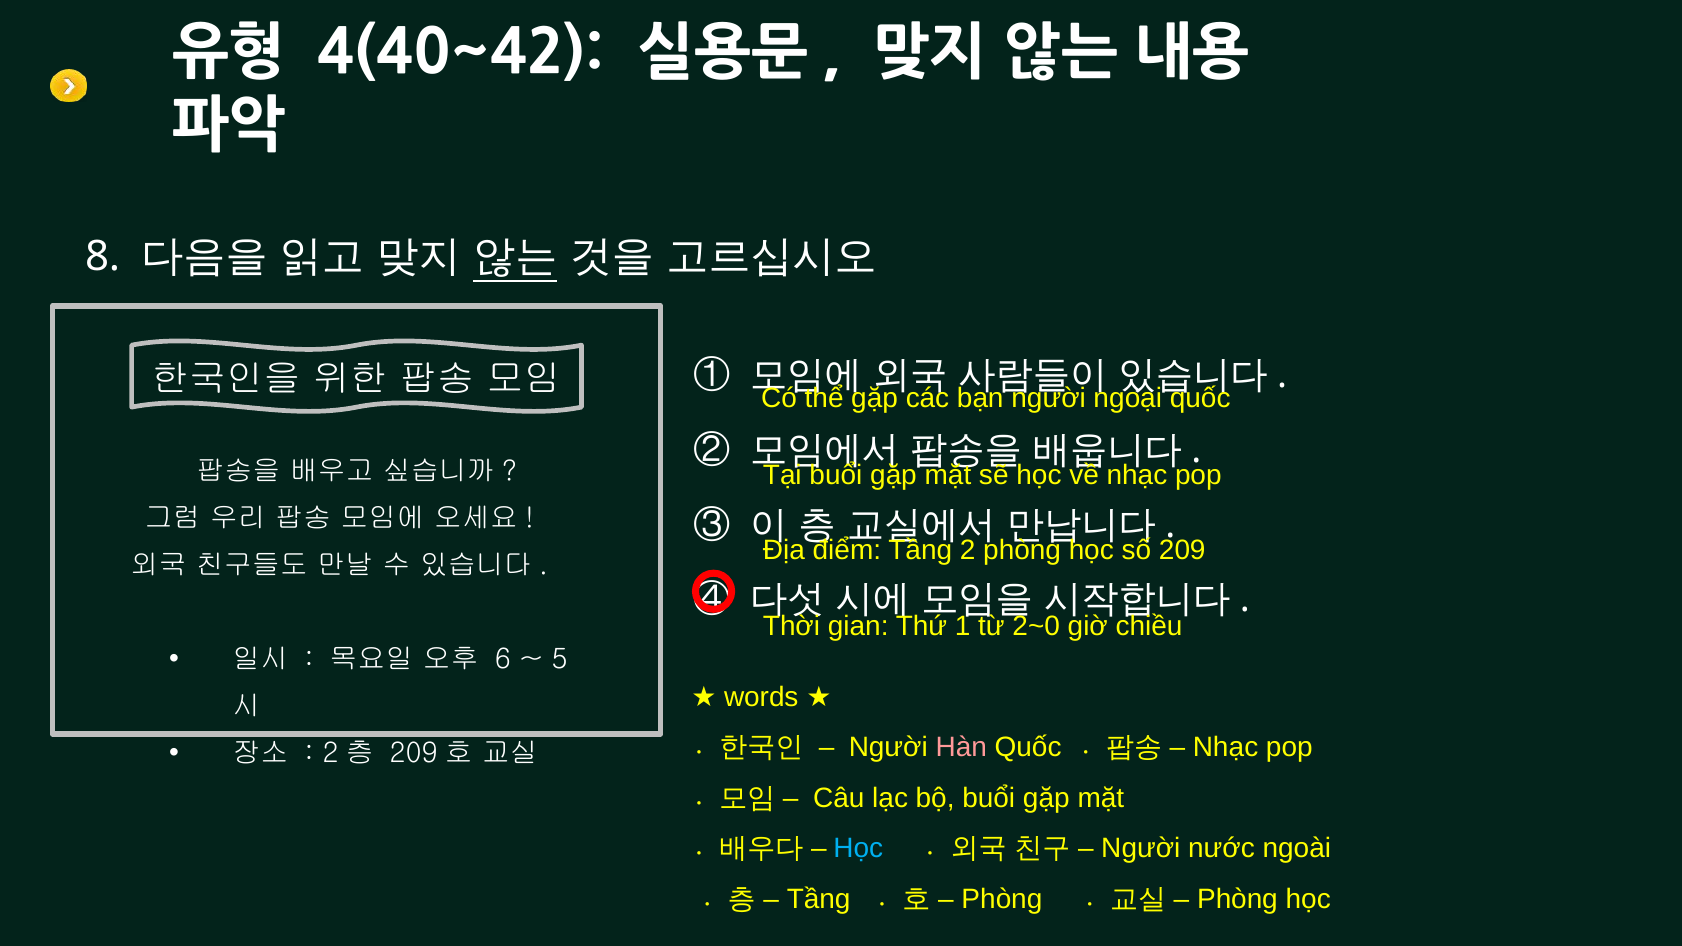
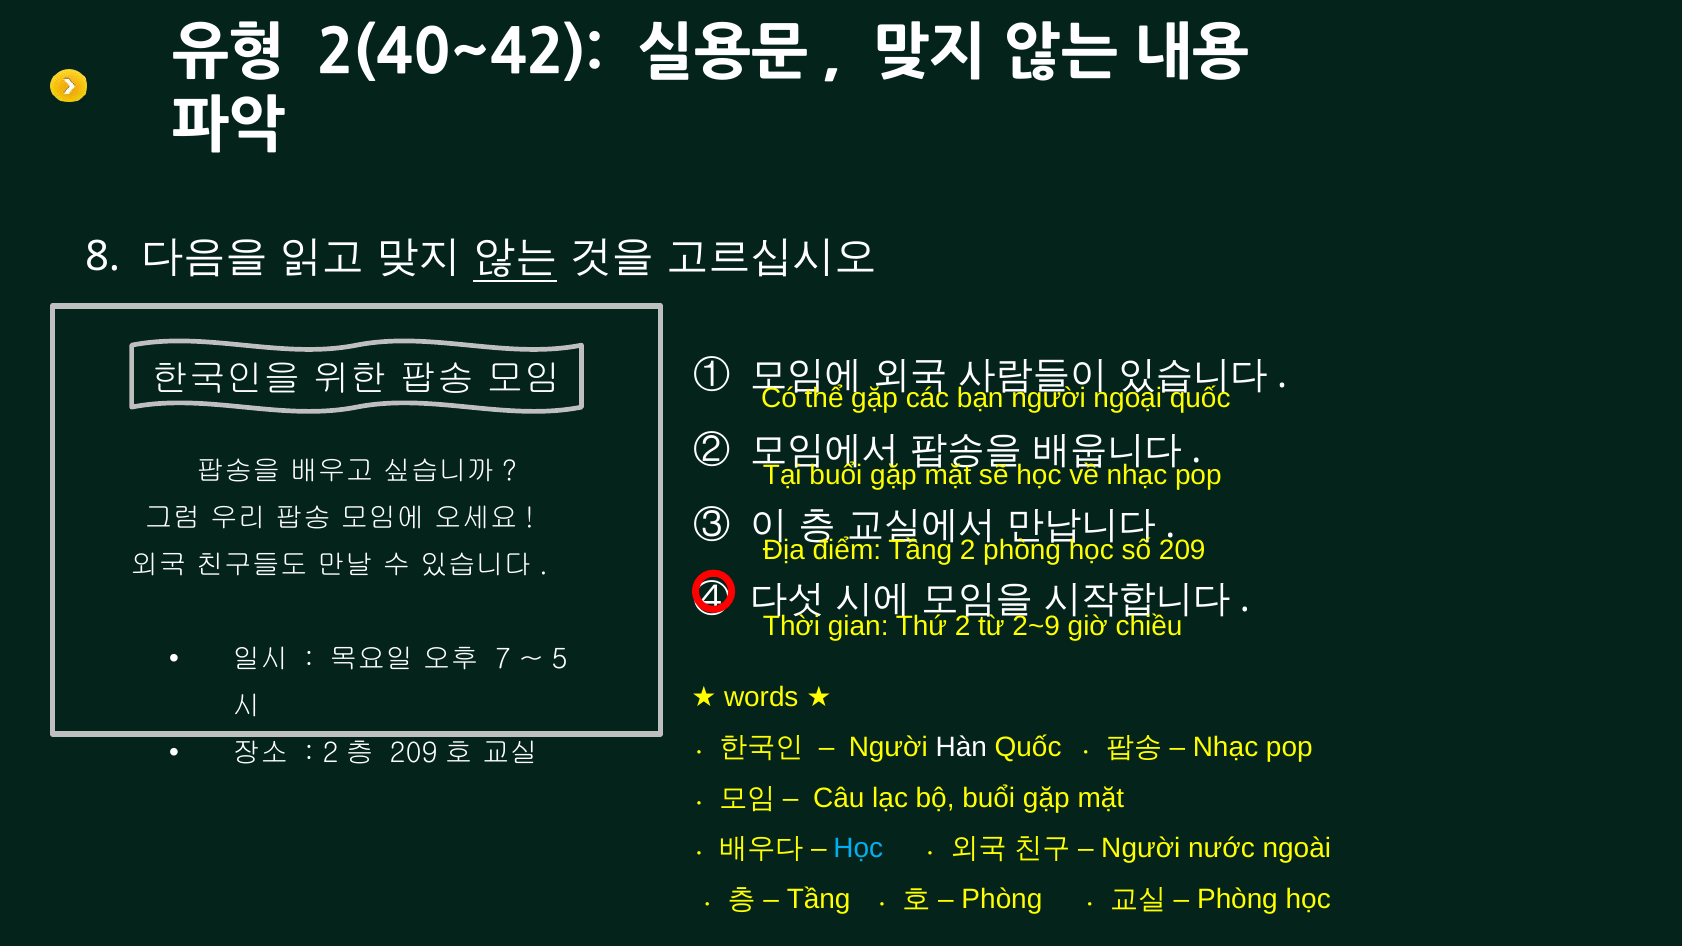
4(40~42: 4(40~42 -> 2(40~42 (461, 54)
Thứ 1: 1 -> 2 (963, 627)
2~0: 2~0 -> 2~9 (1036, 627)
6: 6 -> 7 (503, 660)
Hàn colour: pink -> white (961, 748)
